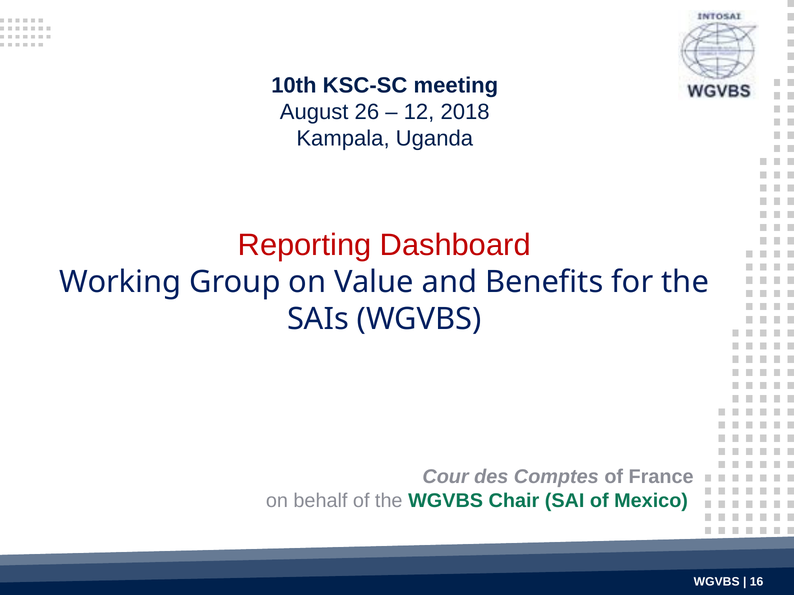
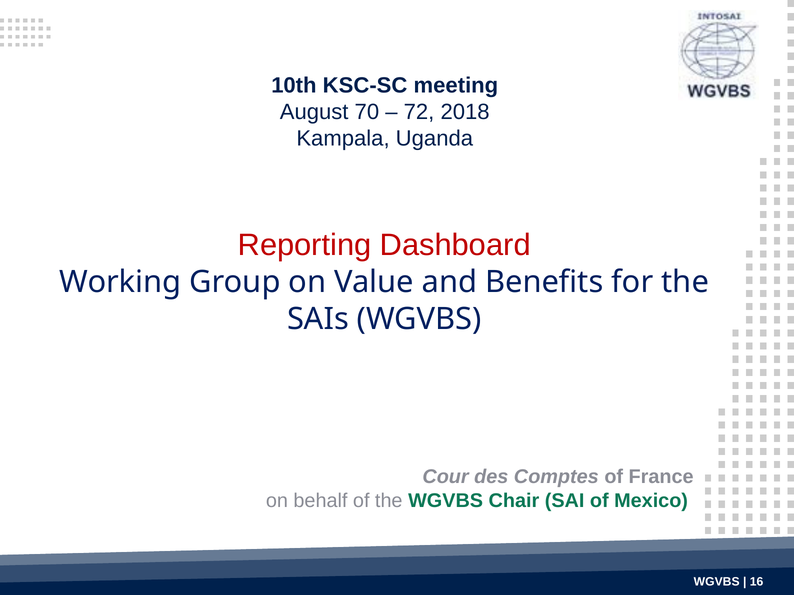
26: 26 -> 70 (367, 112)
12: 12 -> 72 (419, 112)
